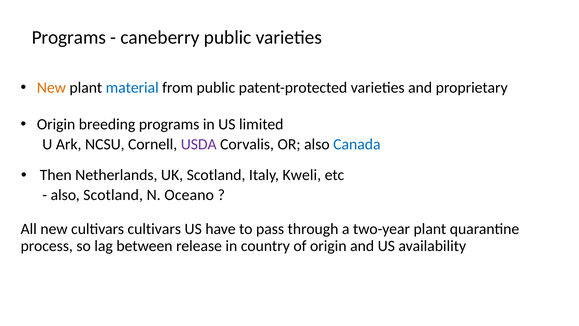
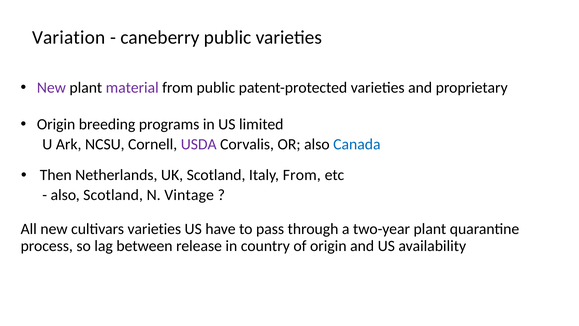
Programs: Programs -> Variation (69, 37)
New colour: orange -> purple (51, 87)
material colour: blue -> purple (132, 87)
Italy Kweli: Kweli -> From (302, 175)
Oceano: Oceano -> Vintage (189, 195)
cultivars cultivars: cultivars -> varieties (154, 229)
